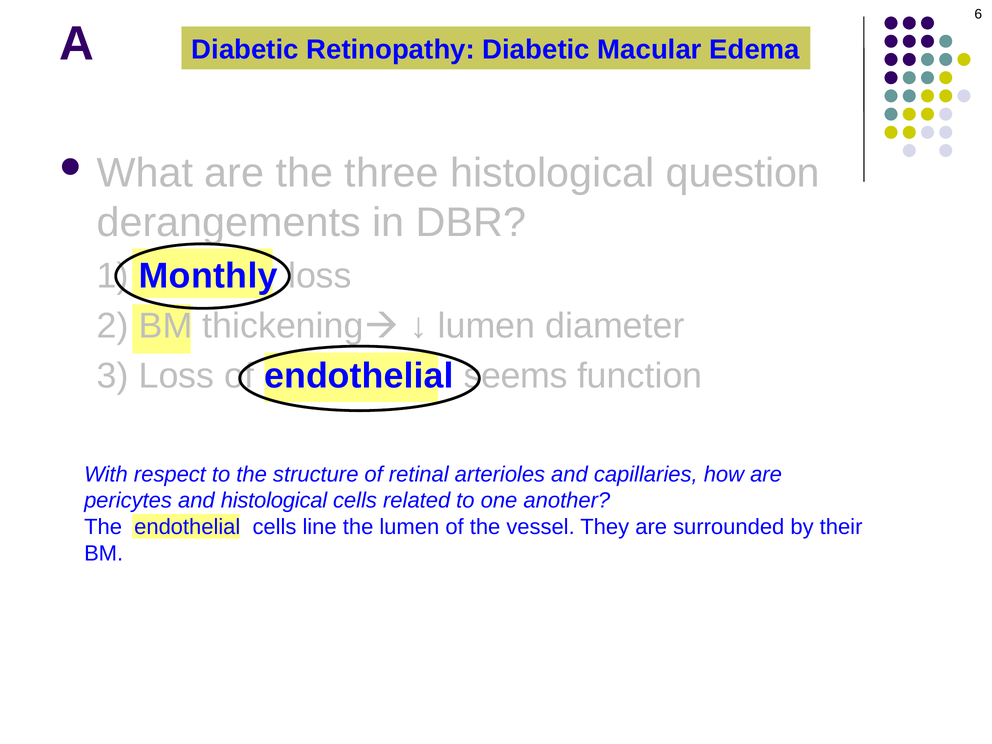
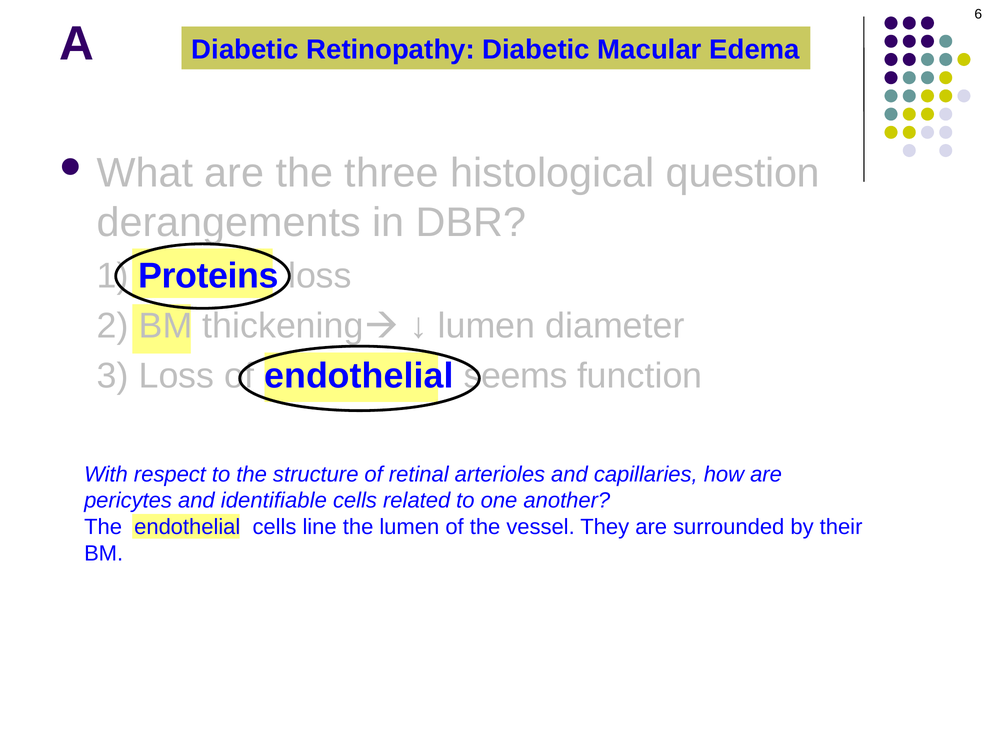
Monthly: Monthly -> Proteins (209, 276)
and histological: histological -> identifiable (274, 501)
